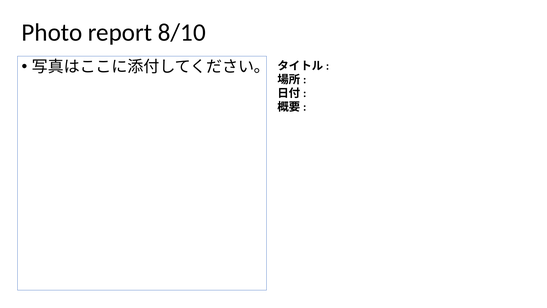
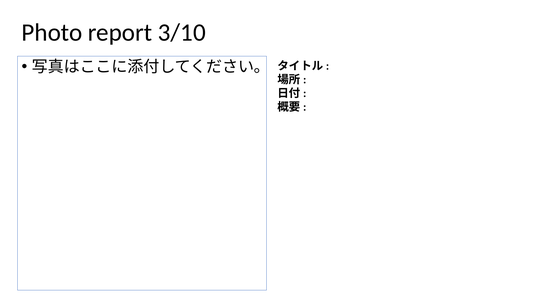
8/10: 8/10 -> 3/10 (182, 32)
